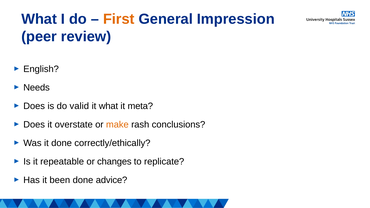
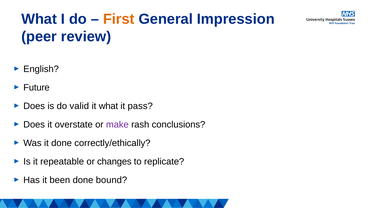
Needs: Needs -> Future (37, 88)
meta: meta -> pass (140, 106)
make colour: orange -> purple (117, 125)
advice: advice -> bound (111, 180)
